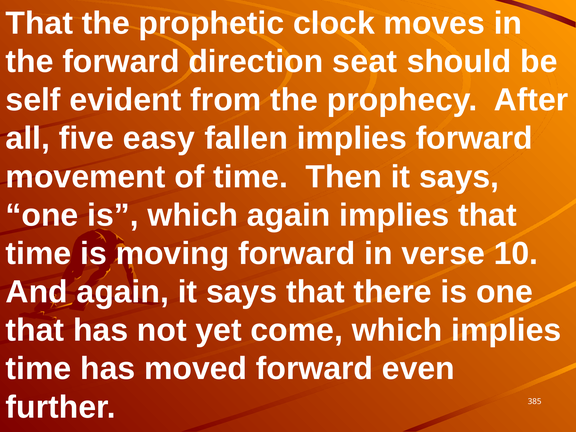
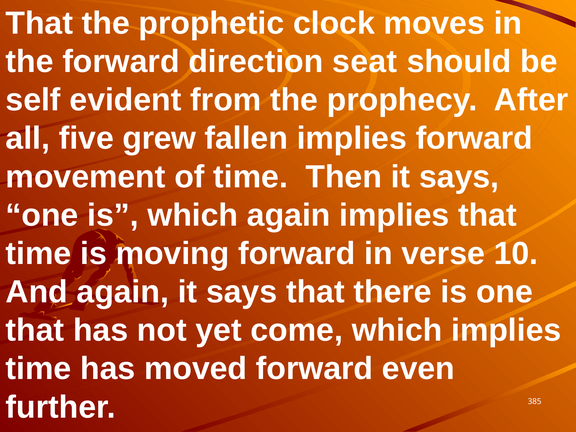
easy: easy -> grew (159, 138)
